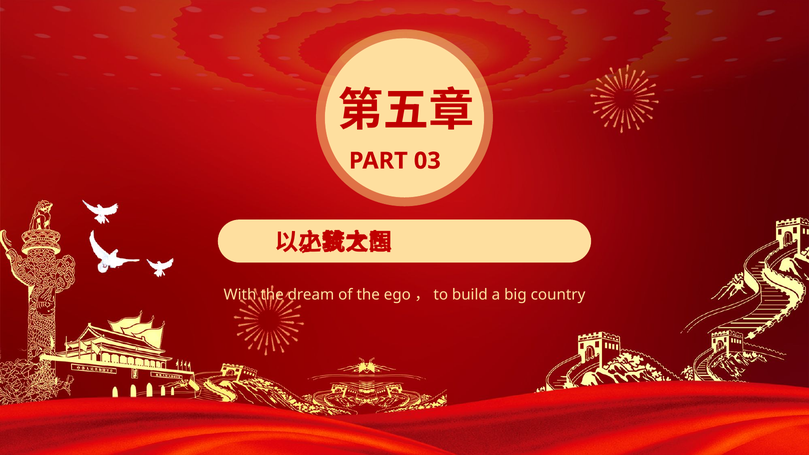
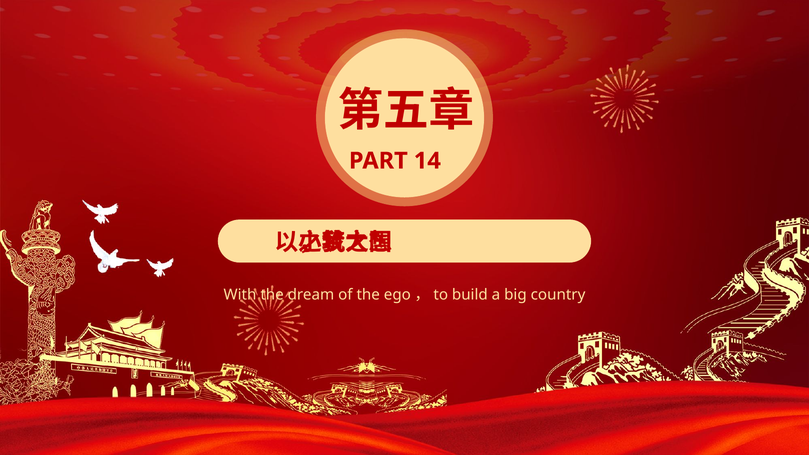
03: 03 -> 14 (427, 161)
